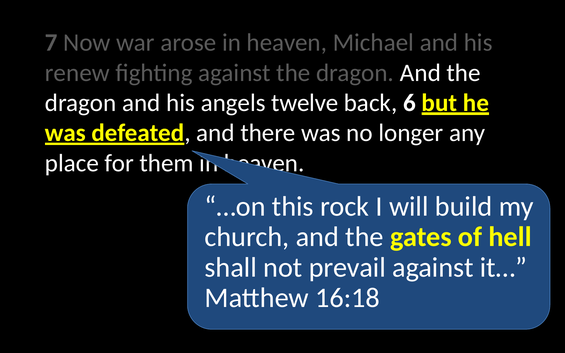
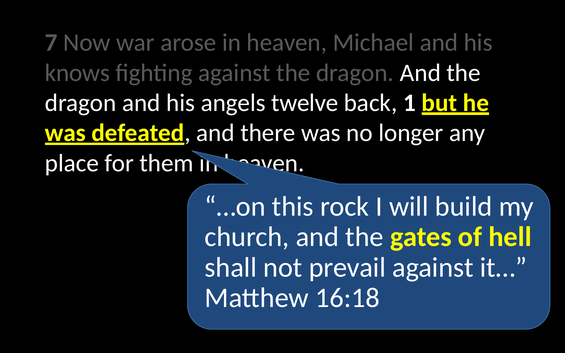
renew: renew -> knows (77, 73)
6: 6 -> 1 (410, 103)
